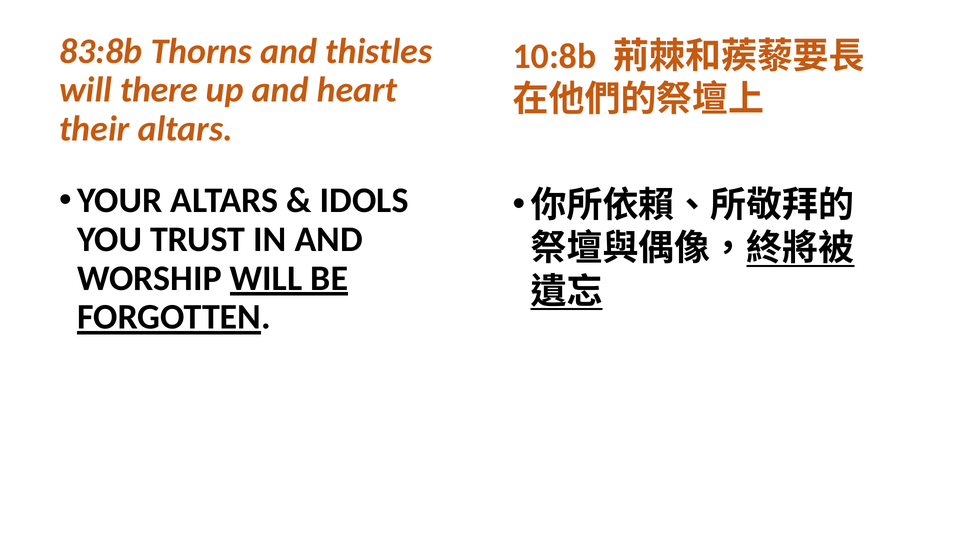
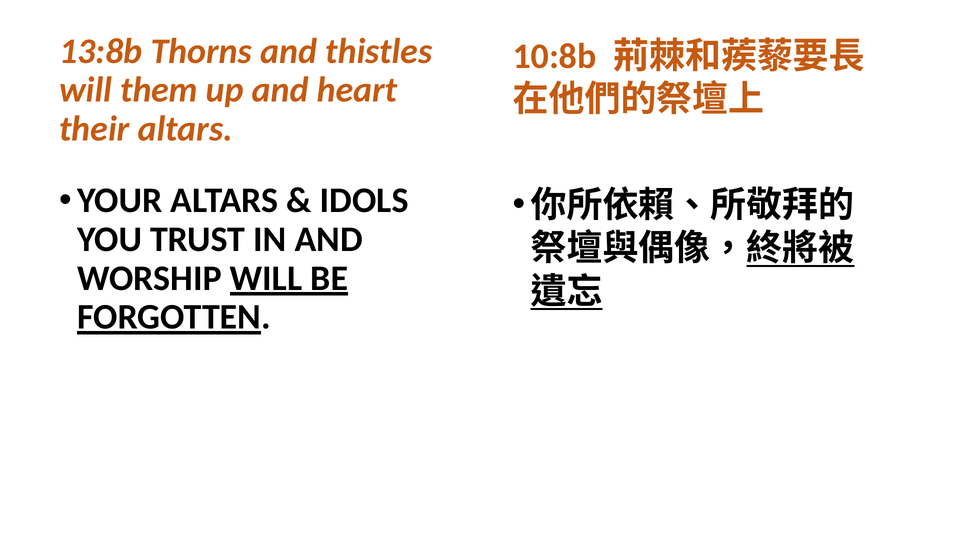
83:8b: 83:8b -> 13:8b (101, 51)
there: there -> them (159, 90)
